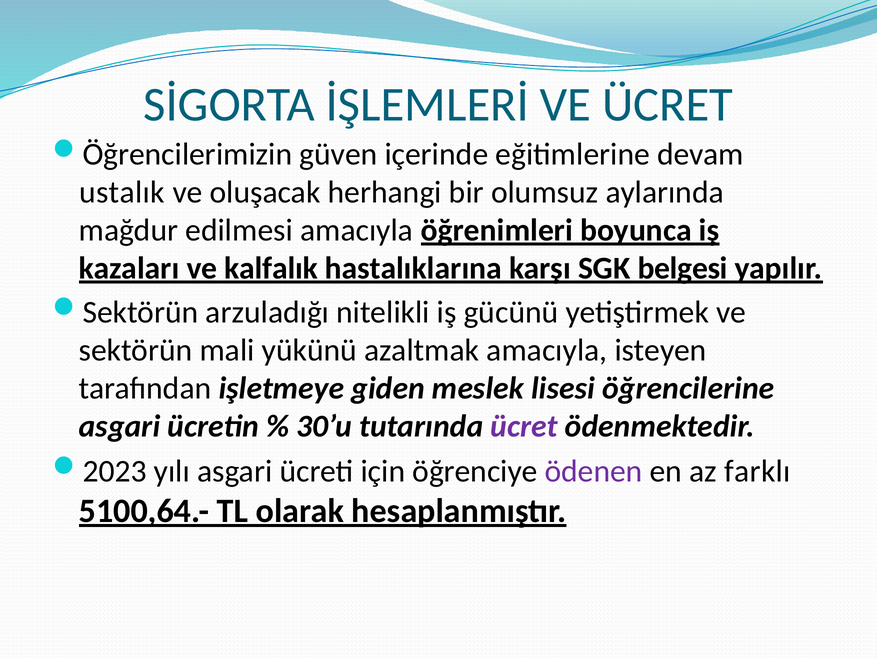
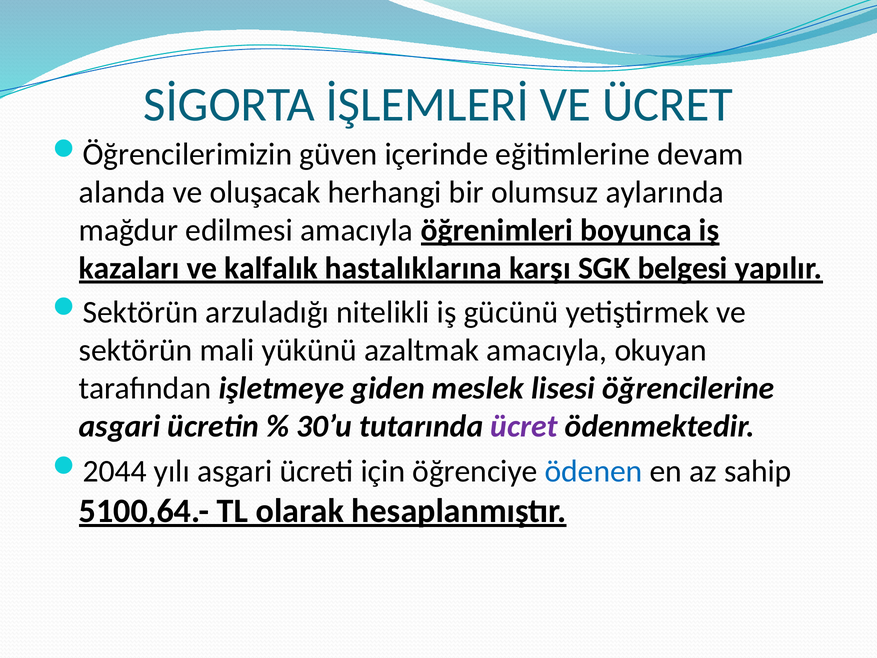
ustalık: ustalık -> alanda (122, 192)
isteyen: isteyen -> okuyan (661, 350)
2023: 2023 -> 2044 (115, 471)
ödenen colour: purple -> blue (594, 471)
farklı: farklı -> sahip (758, 471)
